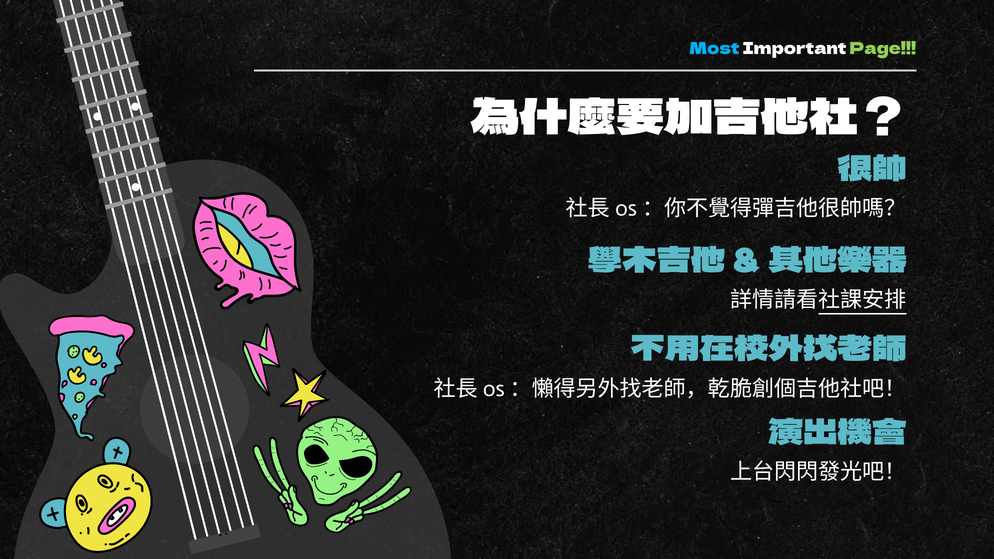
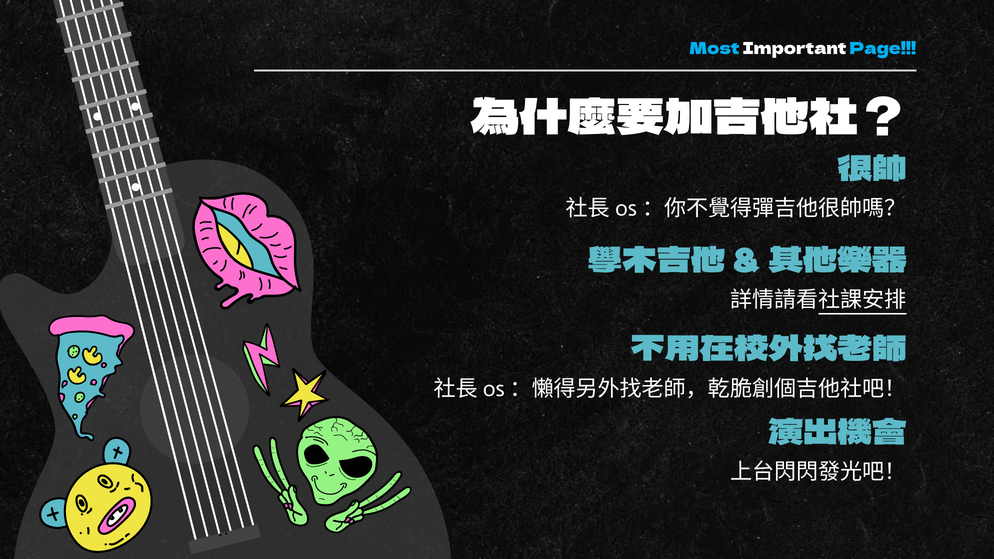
Page colour: light green -> light blue (883, 49)
